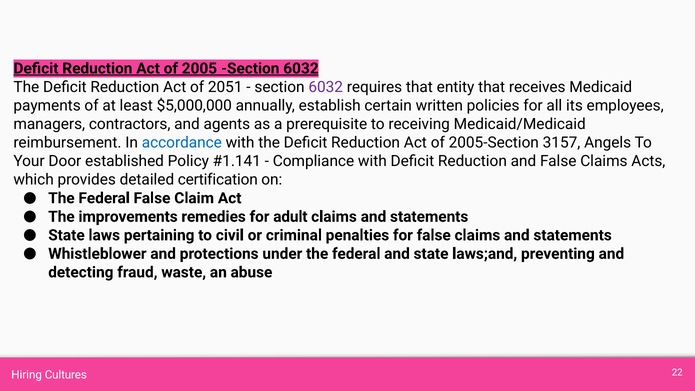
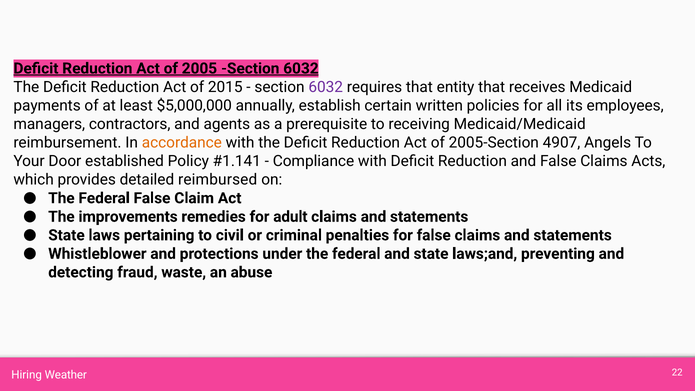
2051: 2051 -> 2015 (225, 87)
accordance colour: blue -> orange (182, 143)
3157: 3157 -> 4907 (562, 143)
certification: certification -> reimbursed (218, 180)
Cultures: Cultures -> Weather (66, 375)
